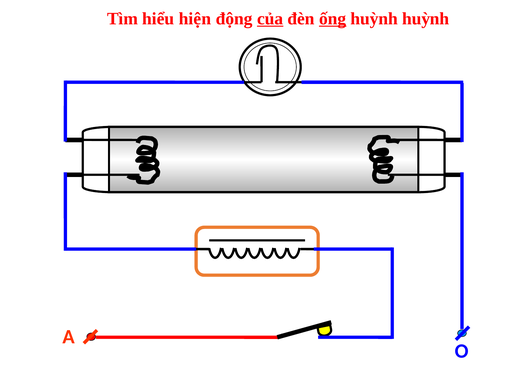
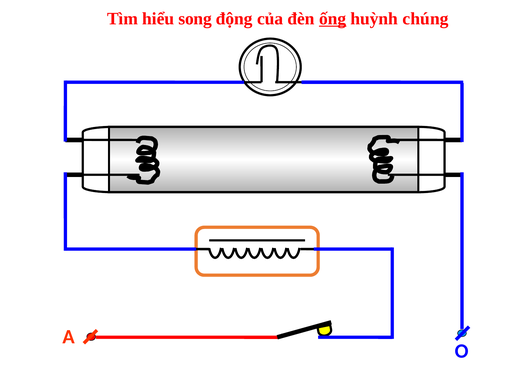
hiện: hiện -> song (195, 19)
của underline: present -> none (270, 19)
huỳnh huỳnh: huỳnh -> chúng (426, 19)
